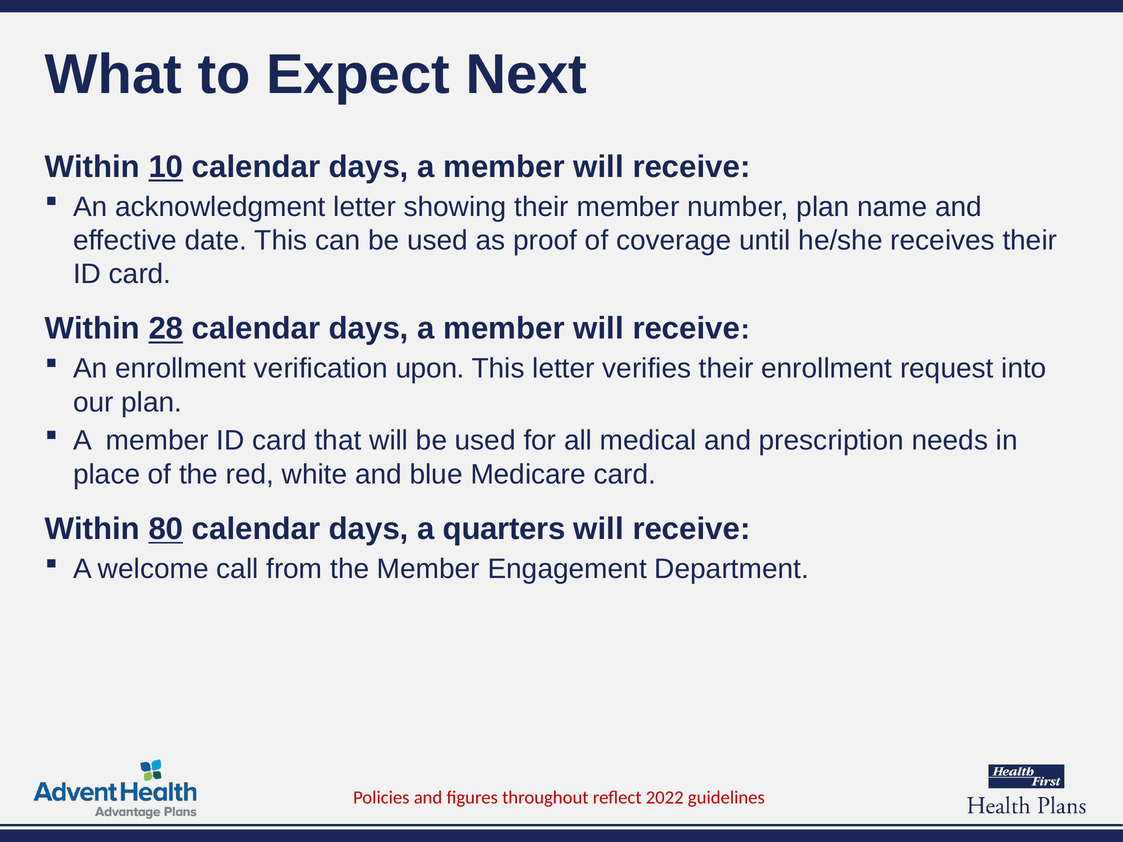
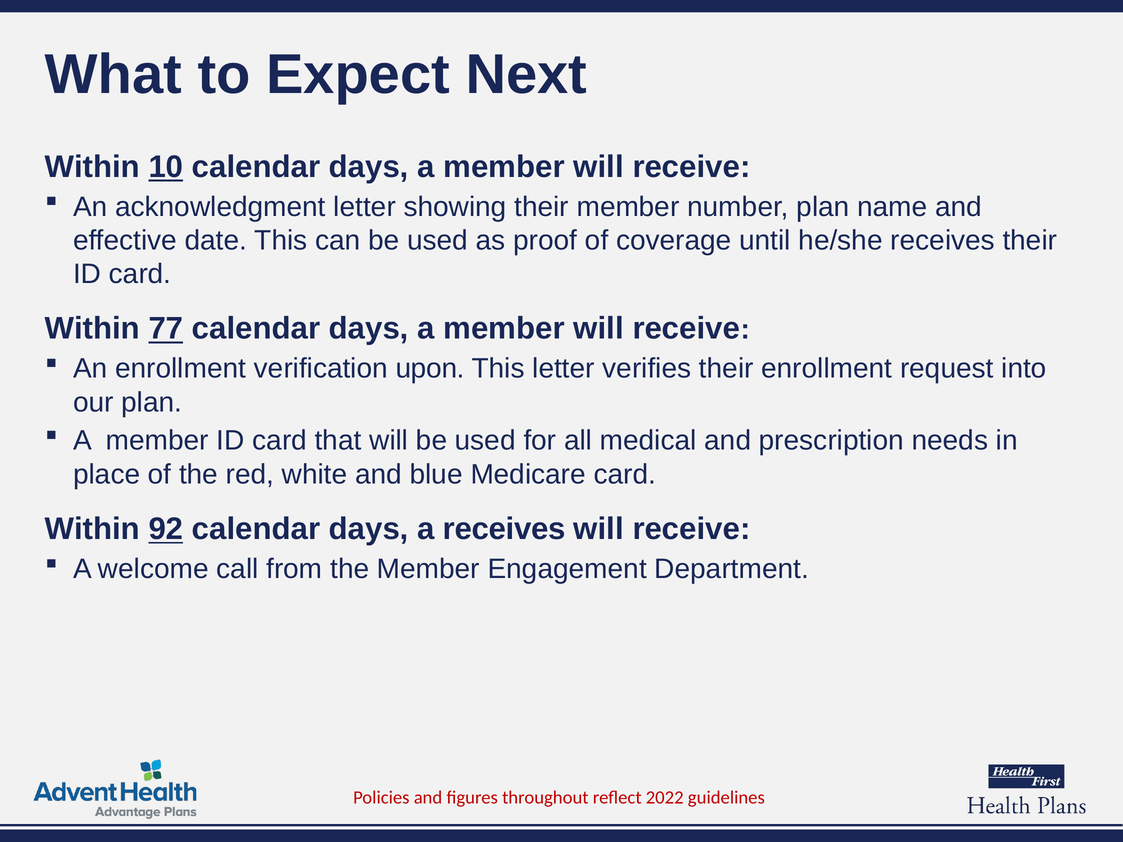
28: 28 -> 77 (166, 329)
80: 80 -> 92 (166, 529)
a quarters: quarters -> receives (504, 529)
